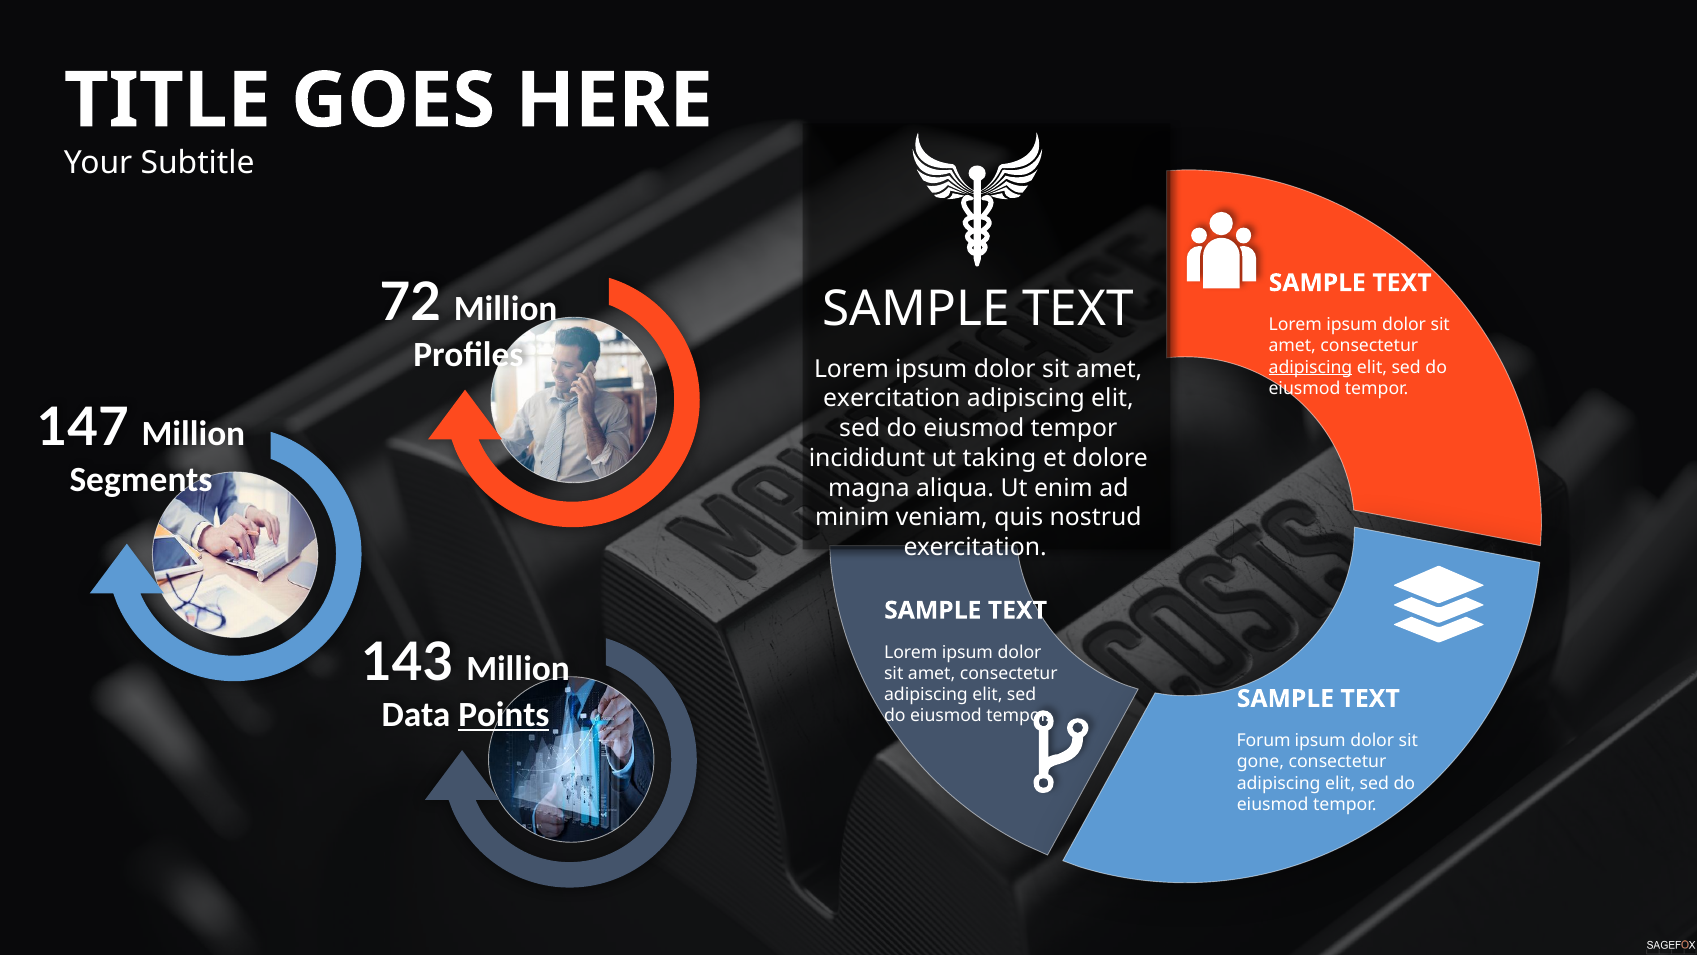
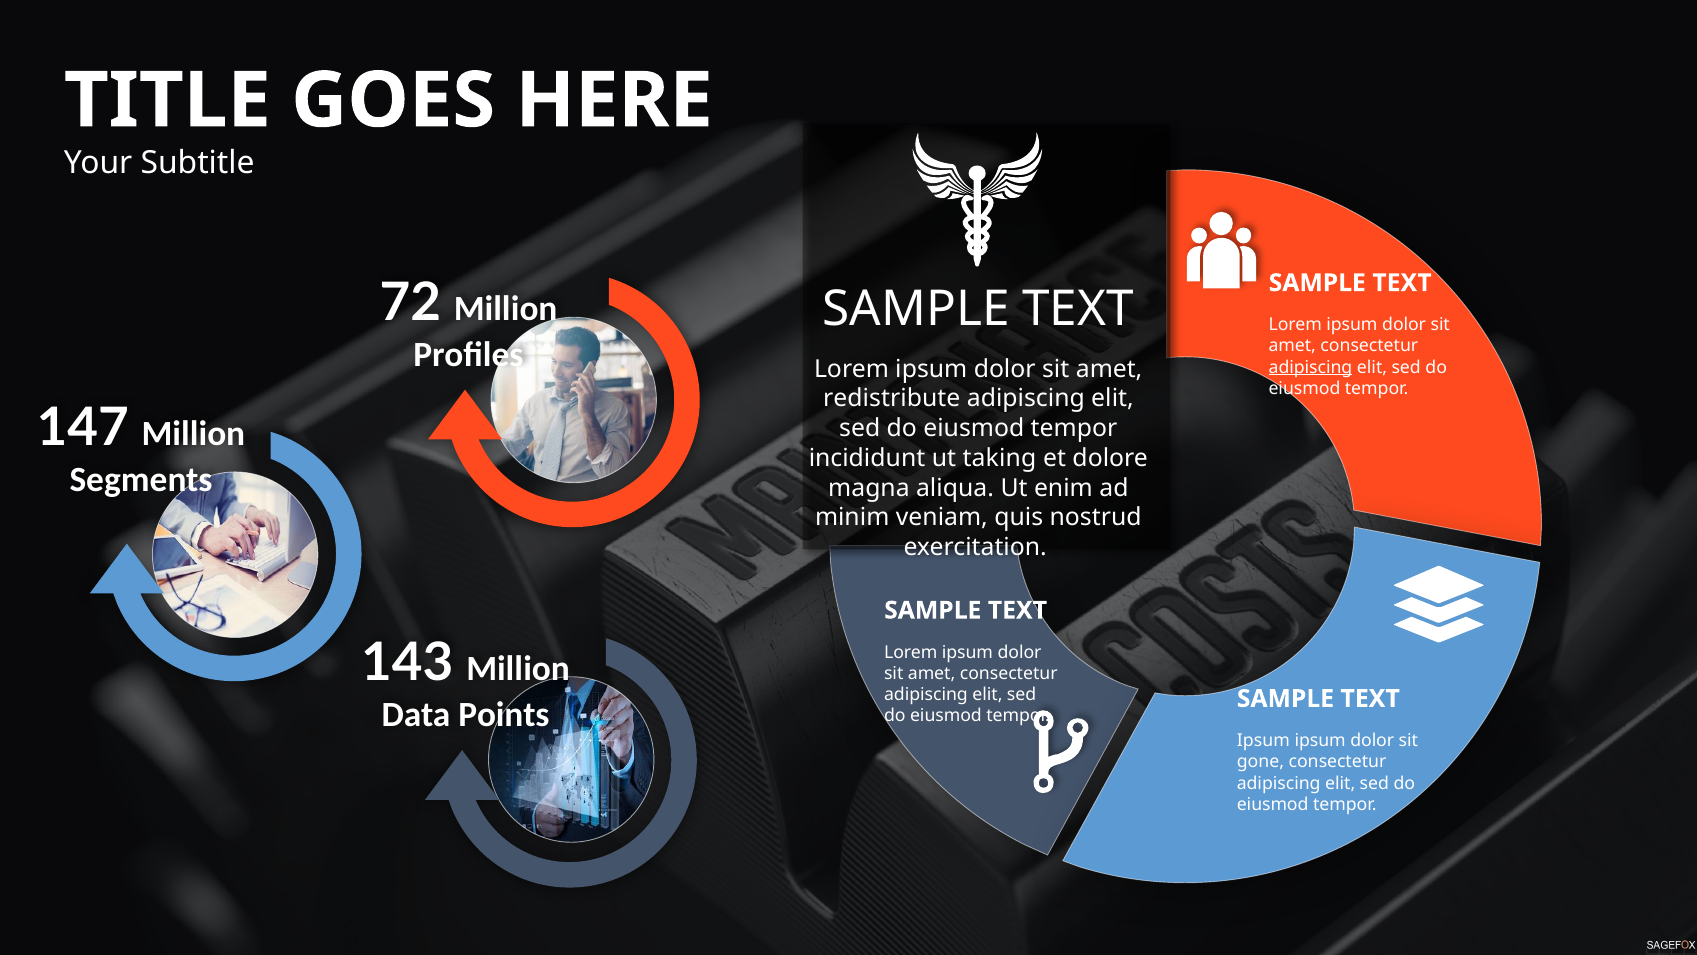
exercitation: exercitation -> redistribute (892, 399)
Points underline: present -> none (504, 715)
Forum: Forum -> Ipsum (1263, 740)
